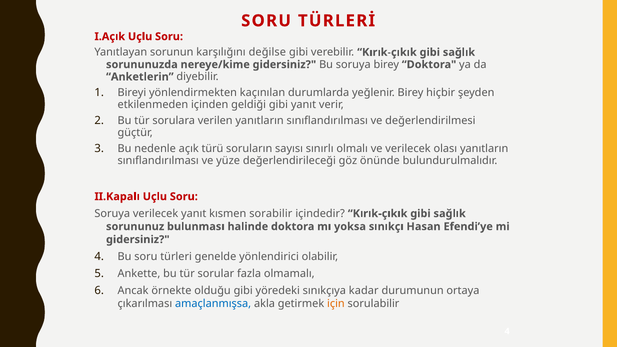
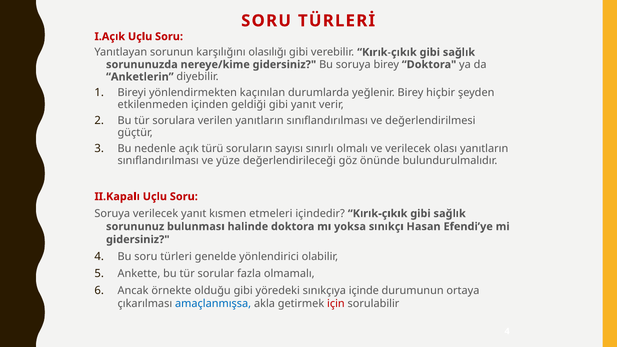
değilse: değilse -> olasılığı (267, 52)
sorabilir: sorabilir -> etmeleri (271, 214)
kadar: kadar -> içinde (364, 291)
için colour: orange -> red (336, 304)
